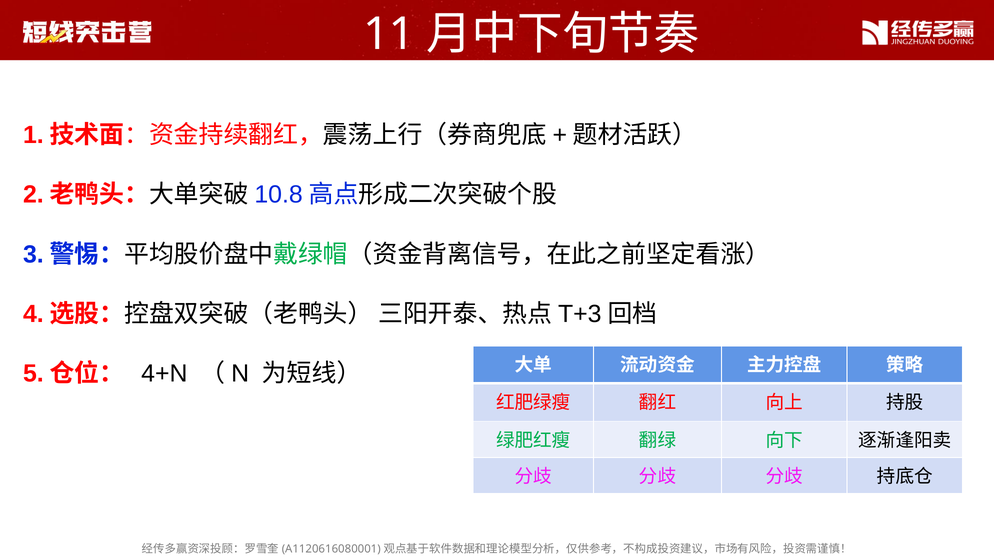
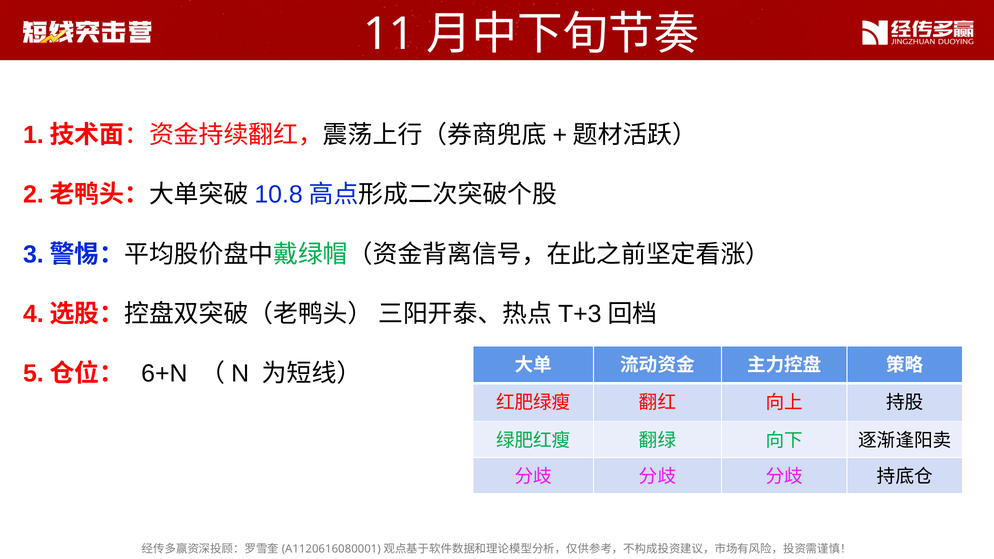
4+N: 4+N -> 6+N (164, 374)
